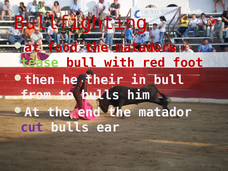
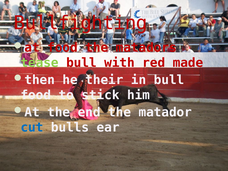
foot: foot -> made (188, 63)
from: from -> food (36, 95)
to bulls: bulls -> stick (100, 95)
cut colour: purple -> blue (32, 127)
